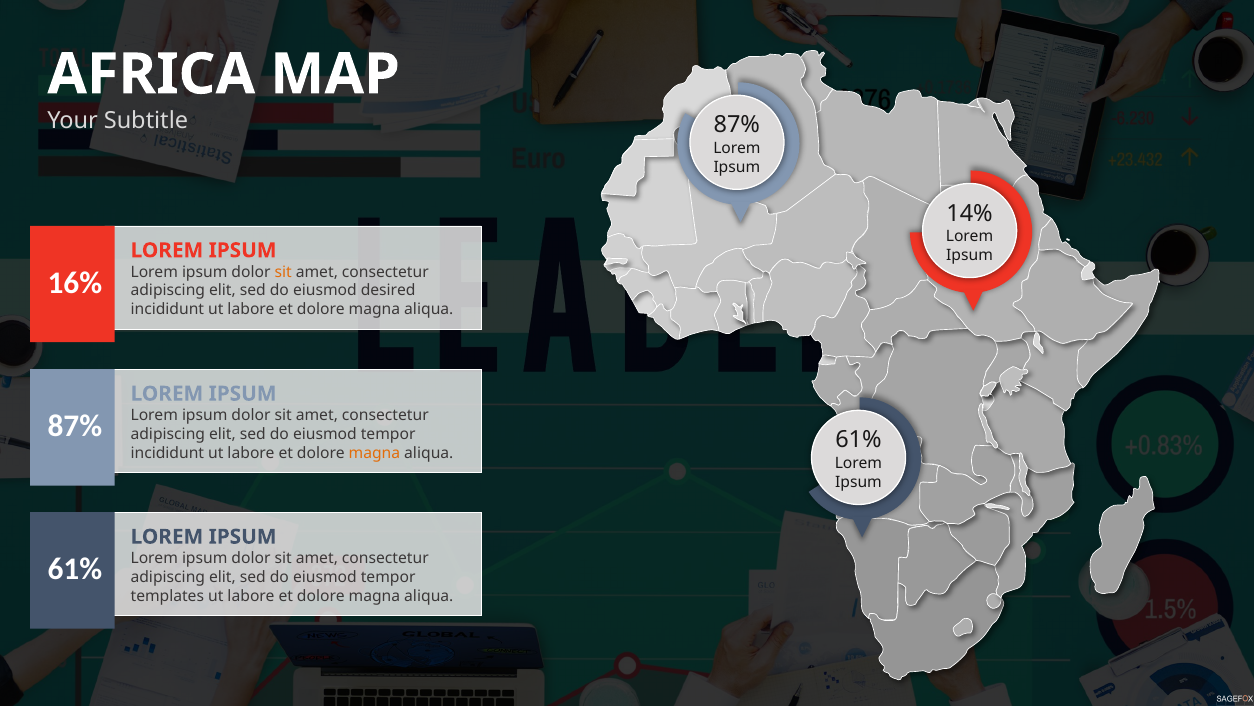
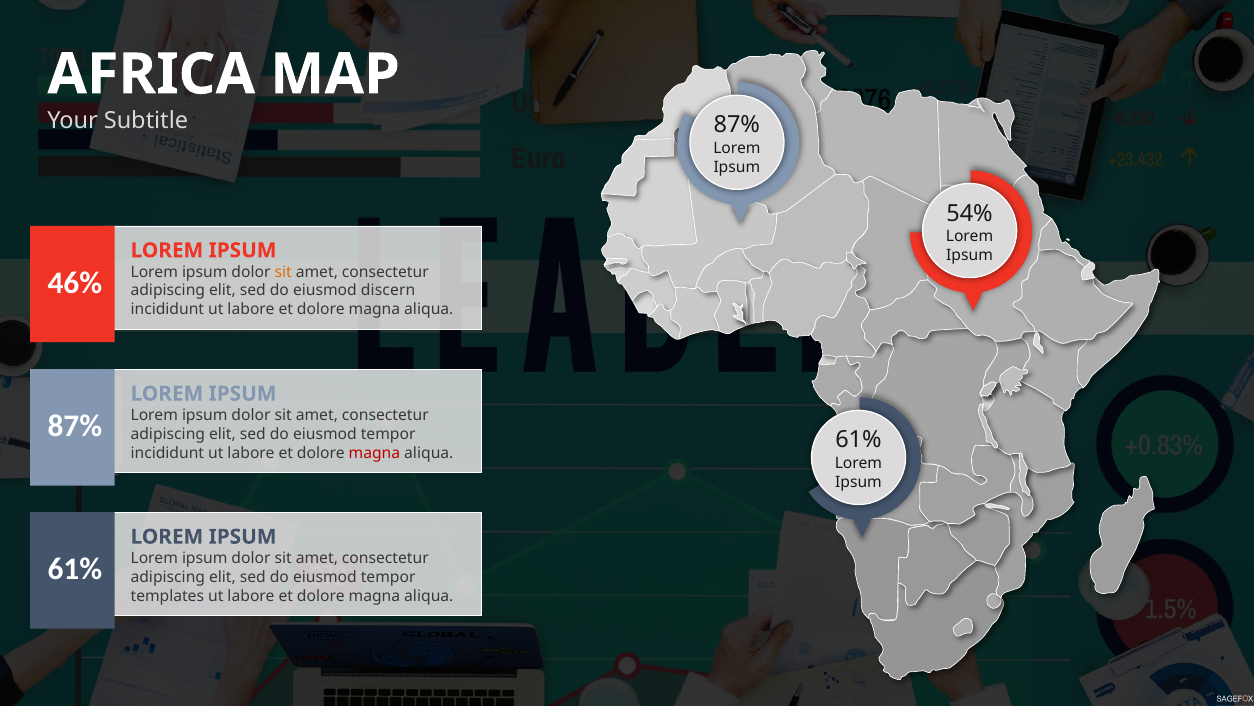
14%: 14% -> 54% (970, 213)
16%: 16% -> 46% (75, 283)
desired: desired -> discern (388, 291)
magna colour: orange -> red (374, 453)
